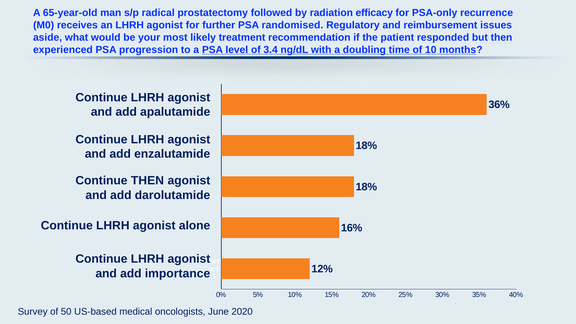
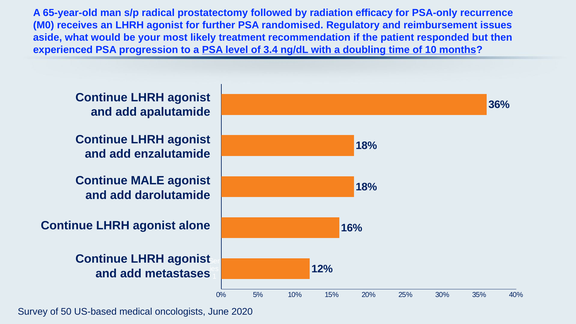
Continue THEN: THEN -> MALE (148, 181)
importance: importance -> metastases (178, 273)
